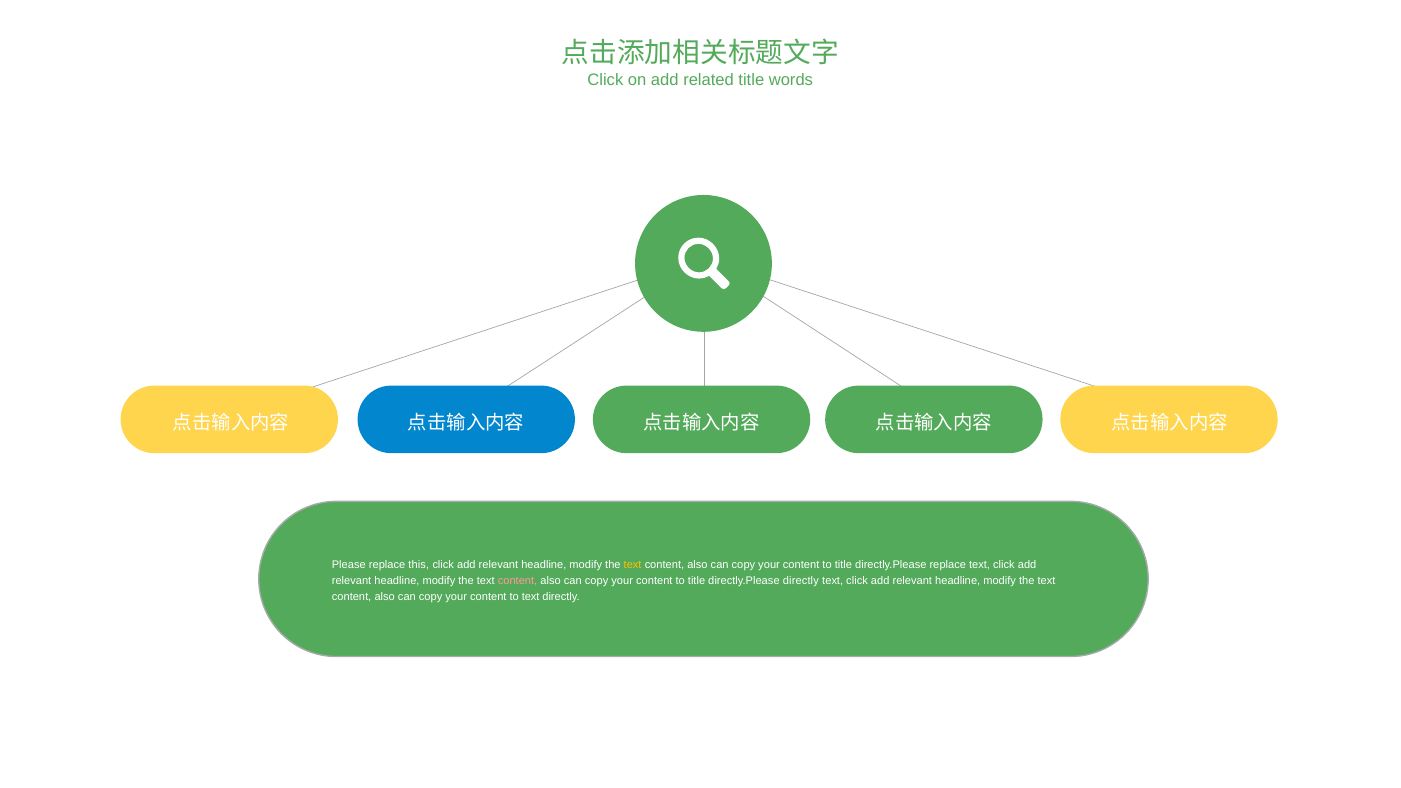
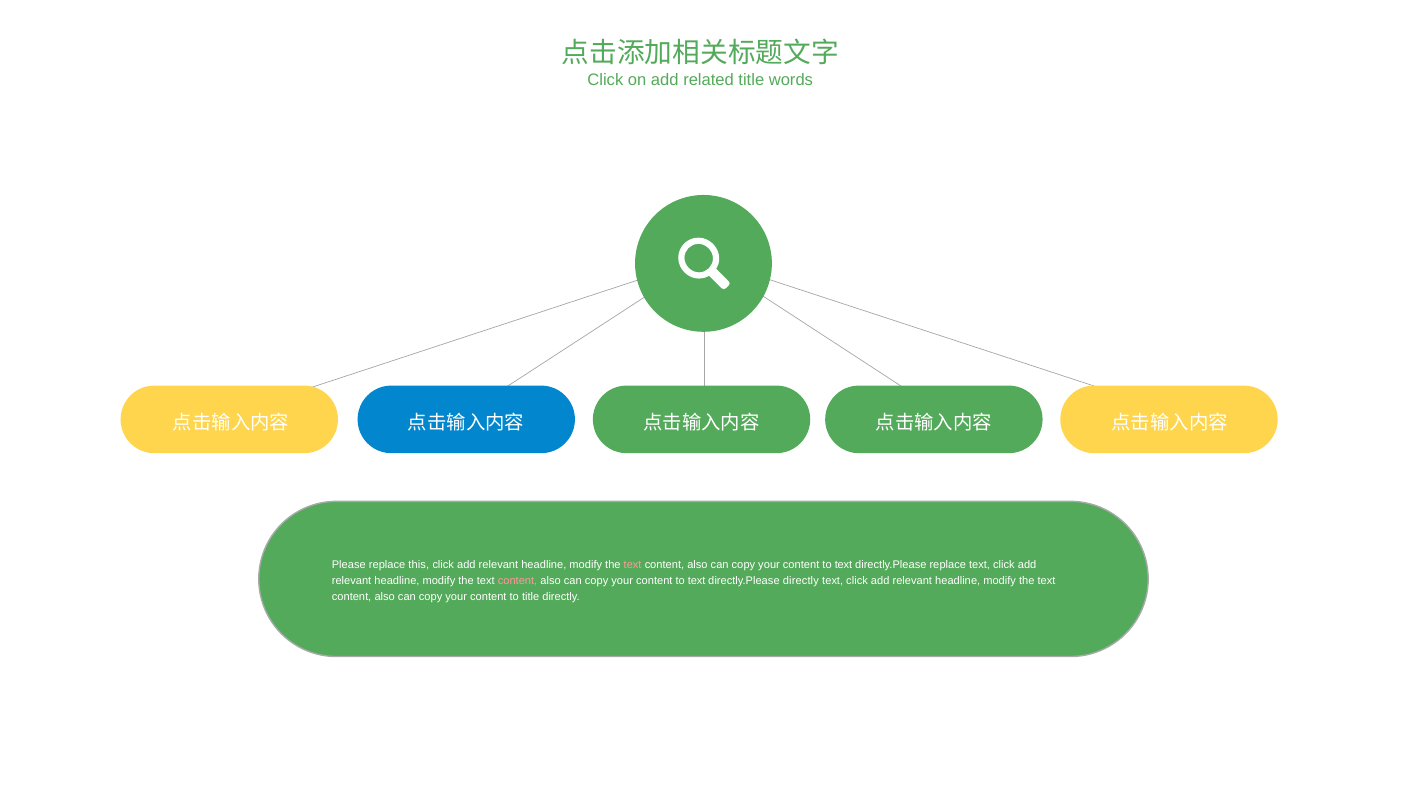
text colour: yellow -> pink (633, 565)
title: title -> text (843, 565)
title: title -> text (697, 581)
to text: text -> title (531, 597)
